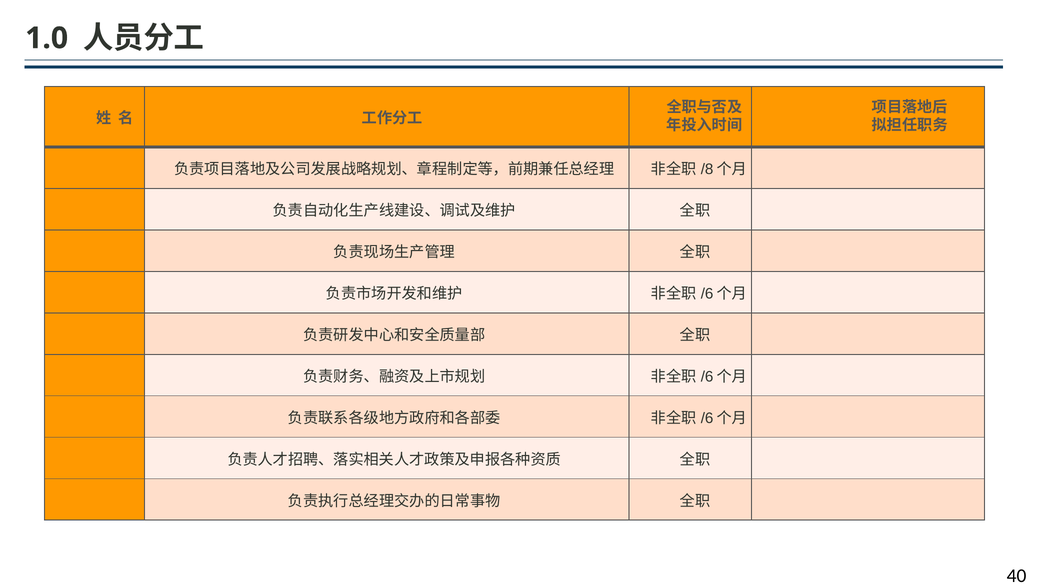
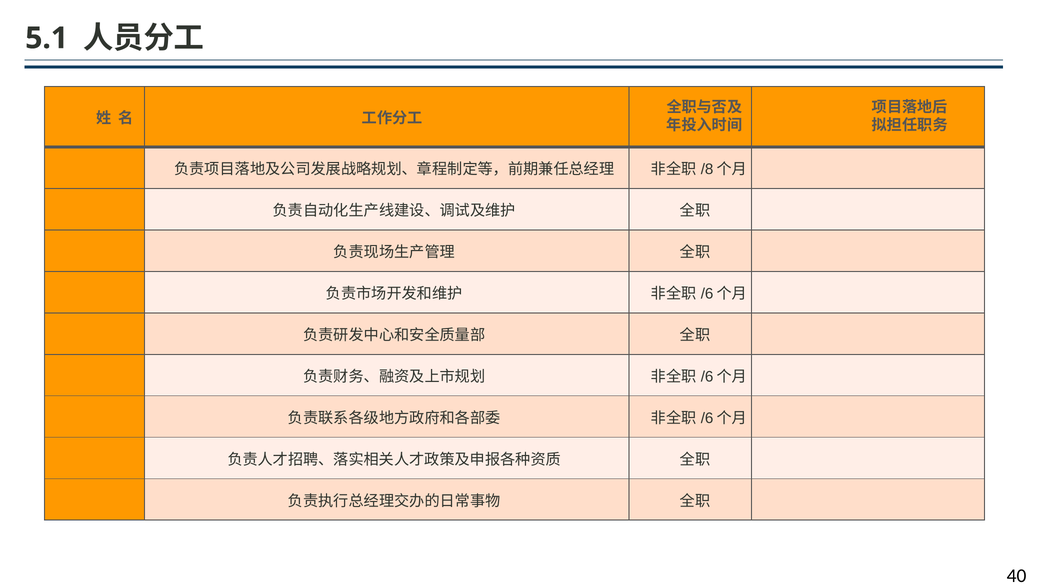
1.0: 1.0 -> 5.1 (47, 38)
